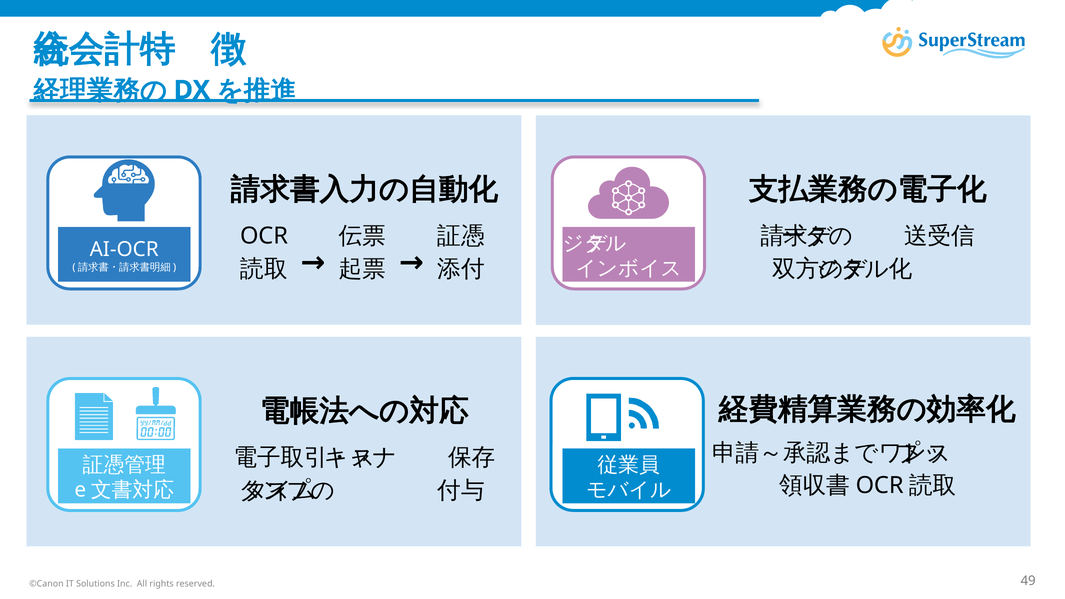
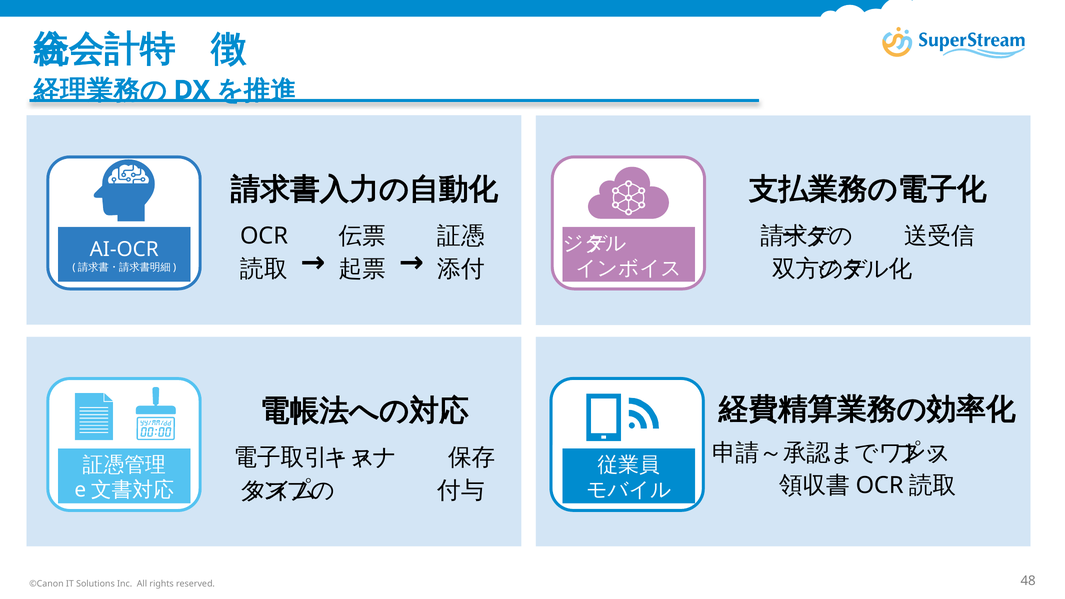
49: 49 -> 48 (1028, 581)
